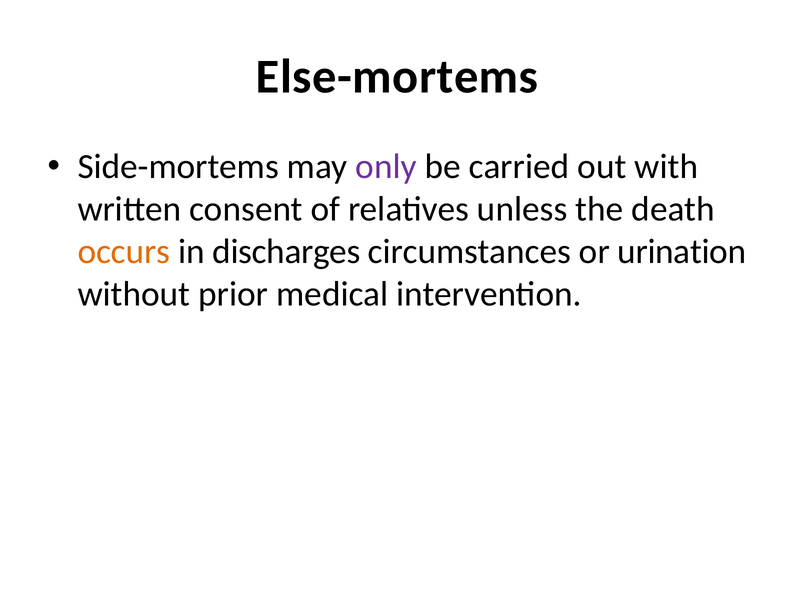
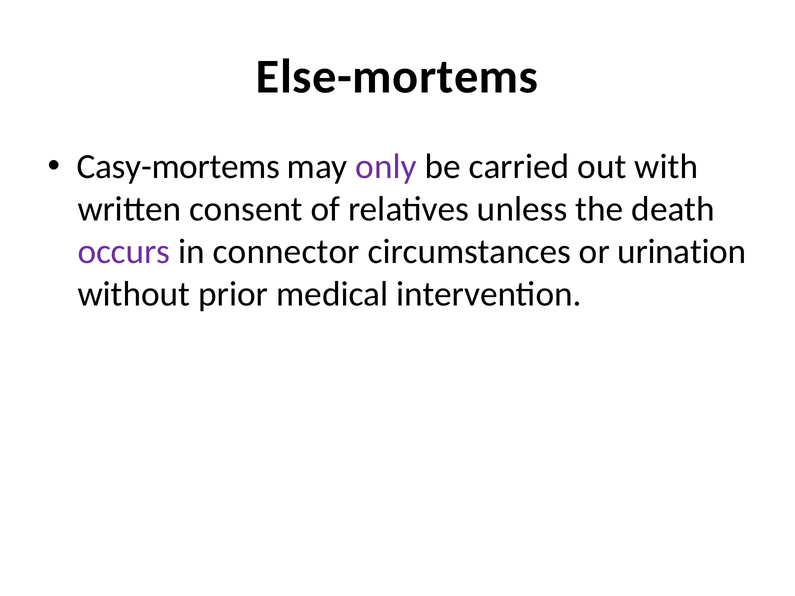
Side-mortems: Side-mortems -> Casy-mortems (178, 167)
occurs colour: orange -> purple (124, 252)
discharges: discharges -> connector (286, 252)
